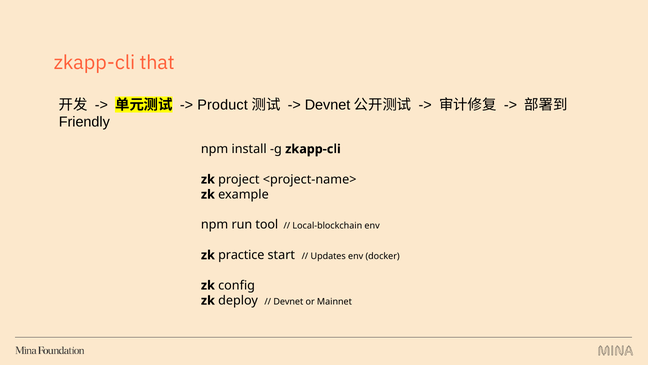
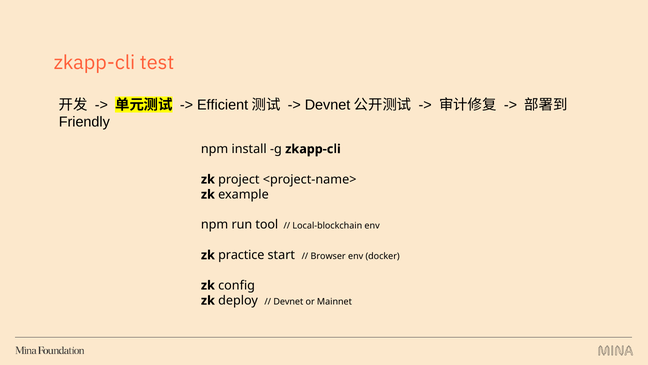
that: that -> test (157, 62)
Product: Product -> Efficient (223, 105)
Updates: Updates -> Browser (328, 256)
